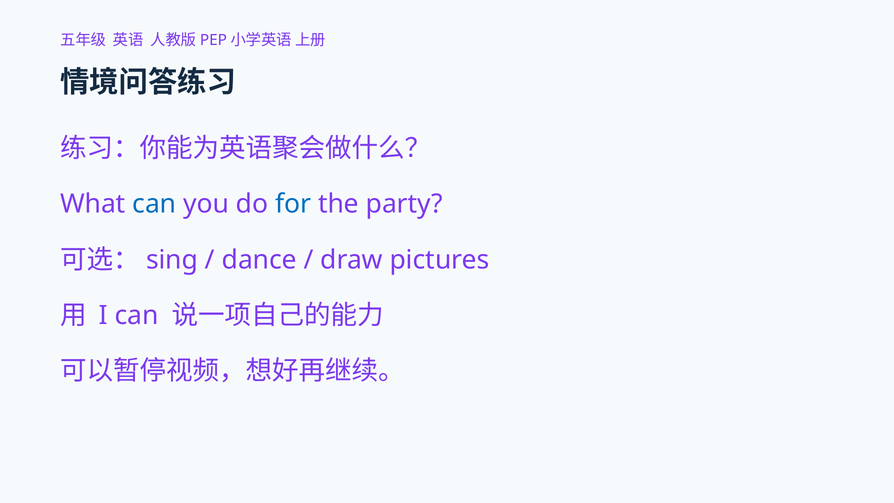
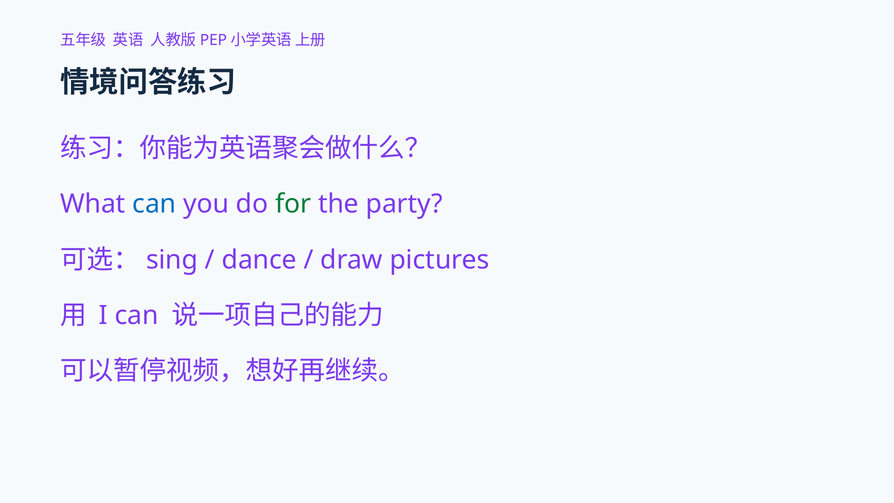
for colour: blue -> green (293, 204)
